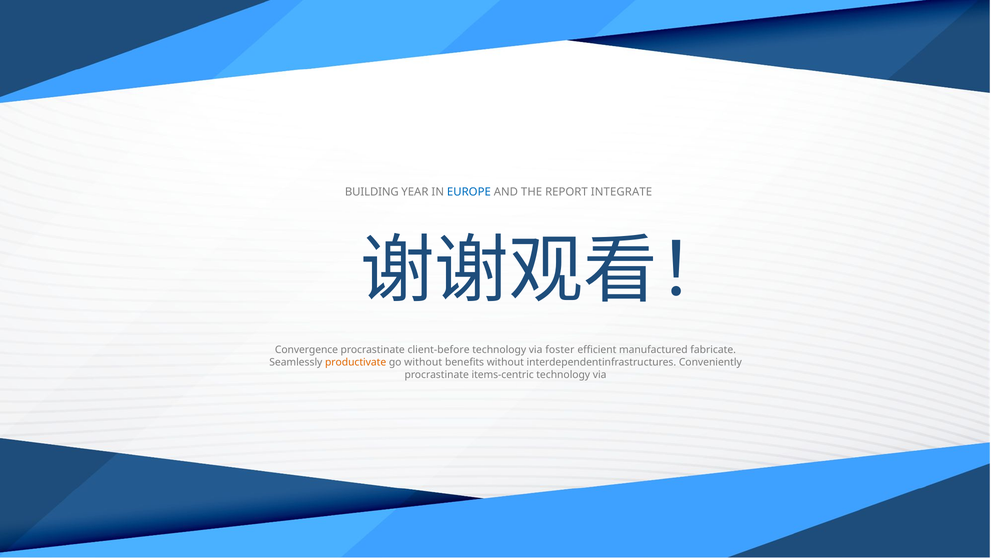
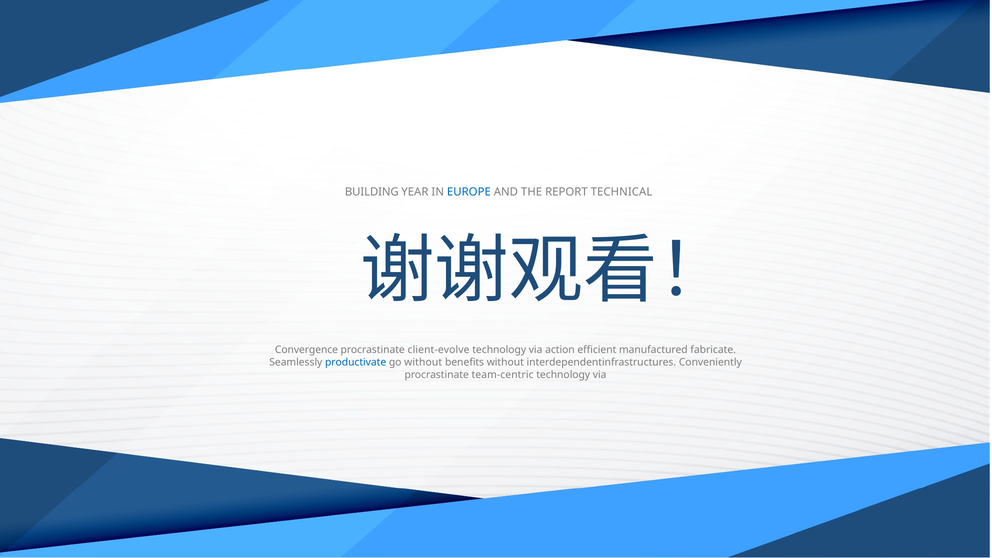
INTEGRATE: INTEGRATE -> TECHNICAL (622, 192)
client-before: client-before -> client-evolve (439, 350)
foster: foster -> action (560, 350)
productivate colour: orange -> blue (356, 362)
items-centric: items-centric -> team-centric (503, 375)
